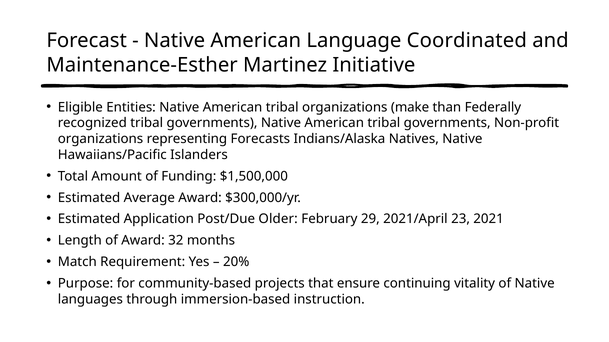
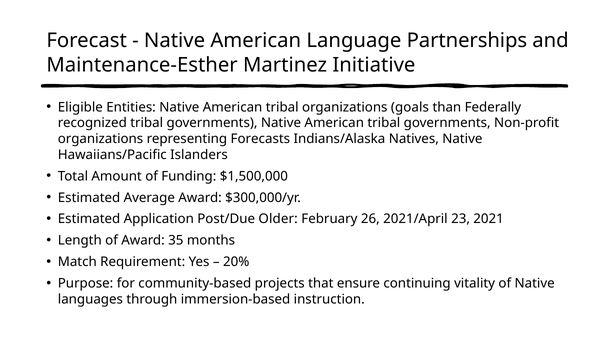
Coordinated: Coordinated -> Partnerships (467, 41)
make: make -> goals (410, 107)
29: 29 -> 26 (370, 219)
32: 32 -> 35 (176, 241)
